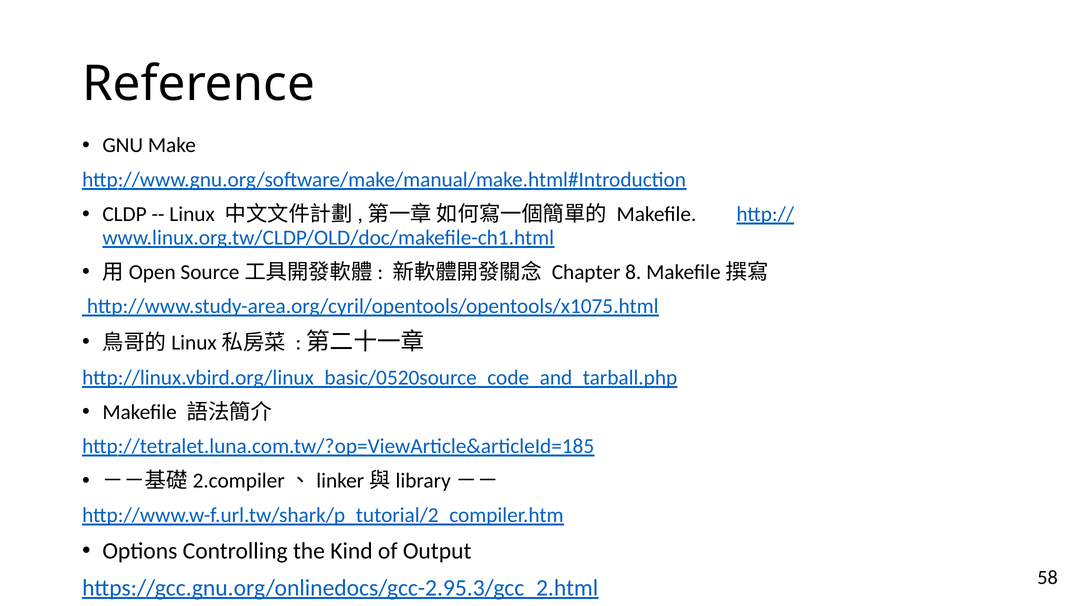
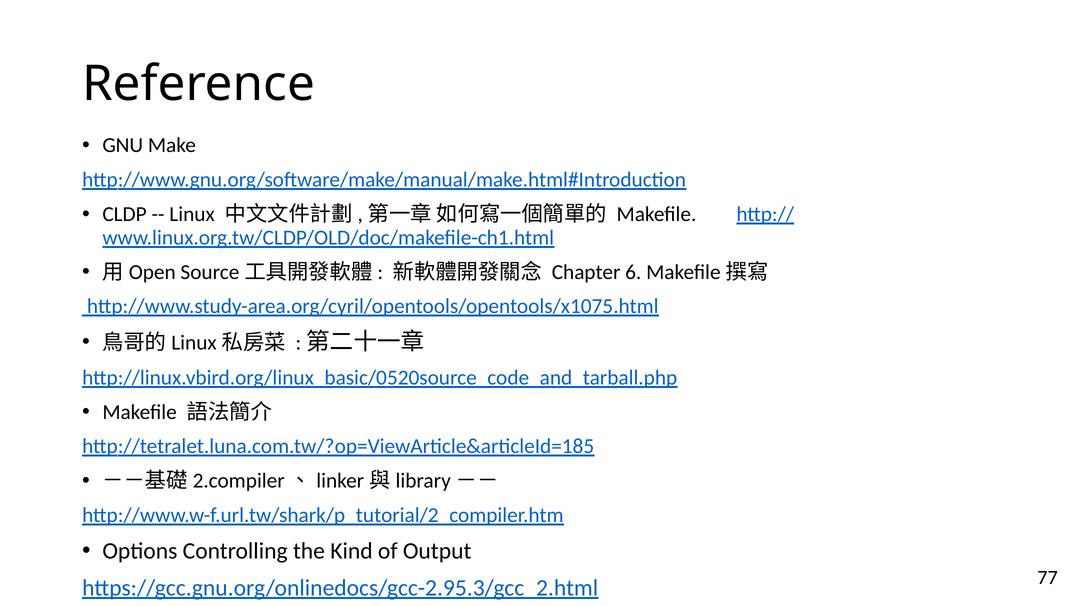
8: 8 -> 6 (633, 272)
58: 58 -> 77 (1048, 578)
